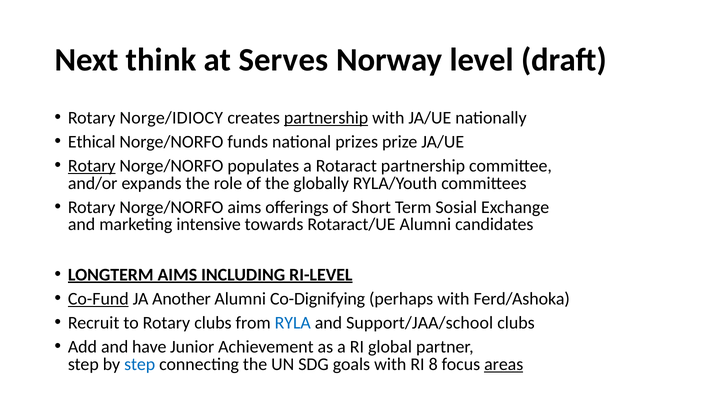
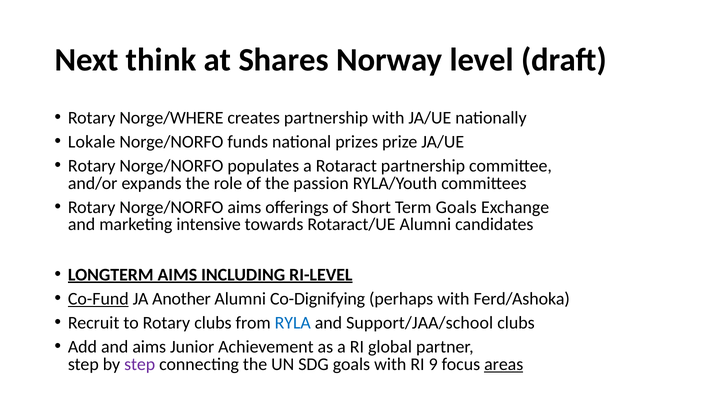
Serves: Serves -> Shares (284, 60)
Norge/IDIOCY: Norge/IDIOCY -> Norge/WHERE (171, 118)
partnership underline: present -> none (326, 118)
Ethical: Ethical -> Lokale (92, 142)
Rotary underline: present -> none (92, 166)
globally: globally -> passion (321, 183)
Term Sosial: Sosial -> Goals (456, 207)
and have: have -> aims (149, 347)
step colour: blue -> purple (140, 364)
8: 8 -> 9 (433, 364)
